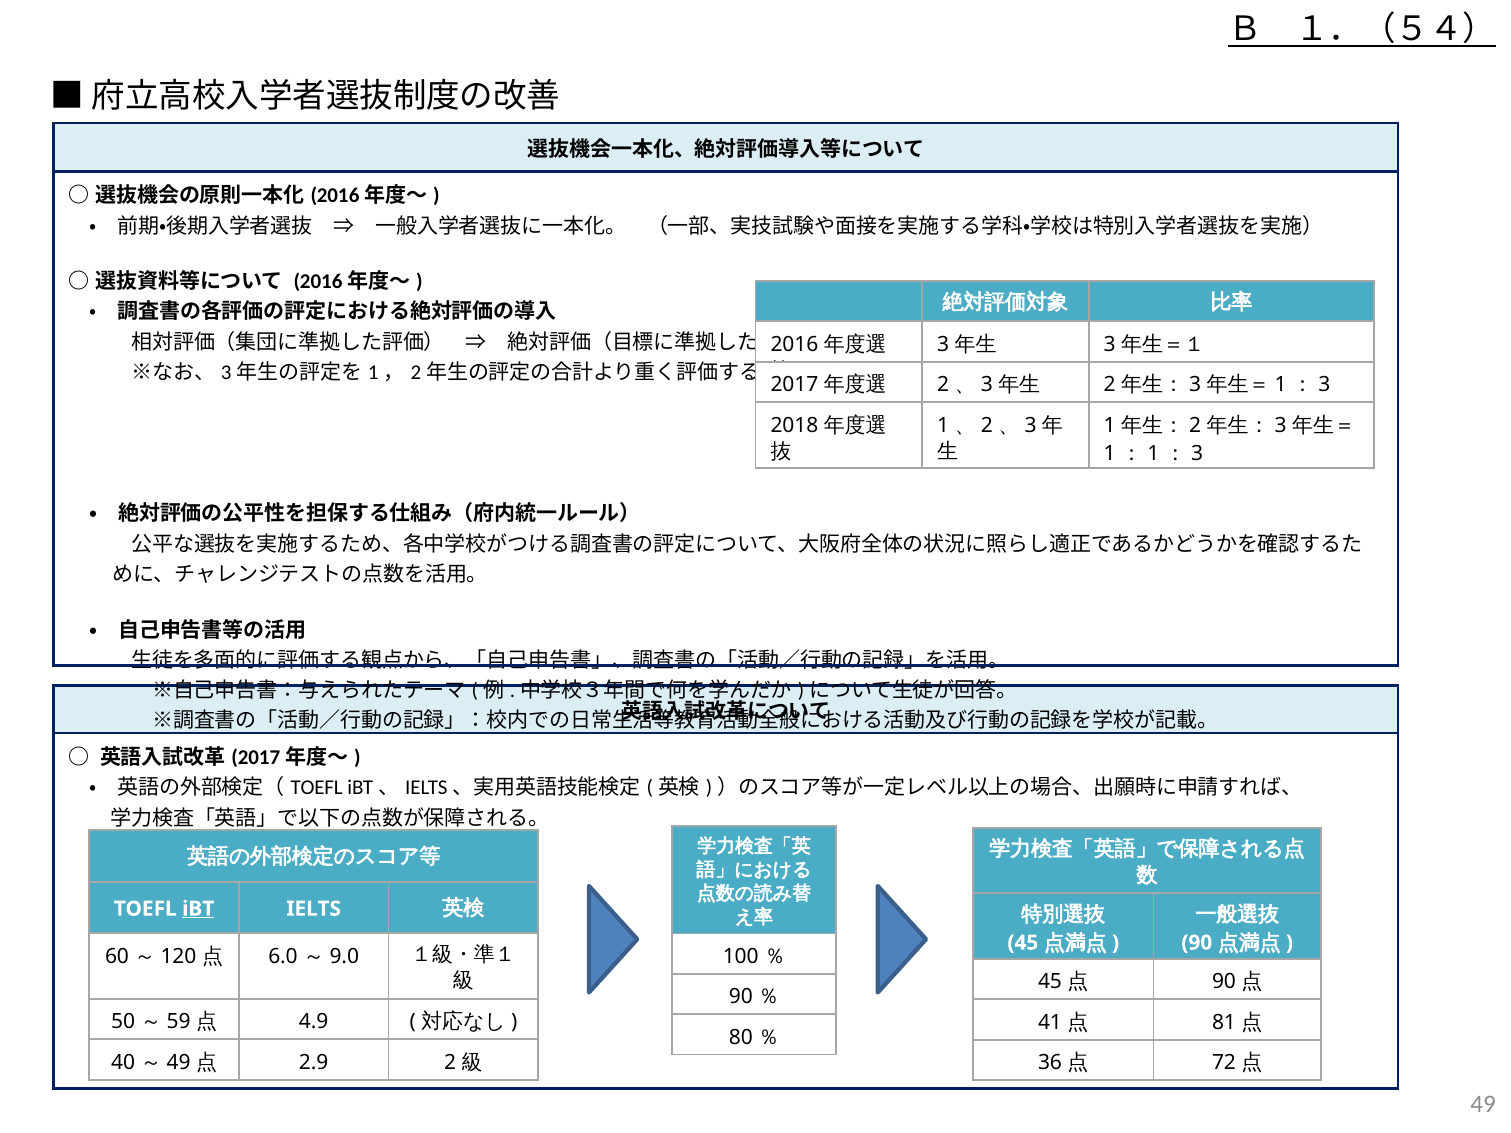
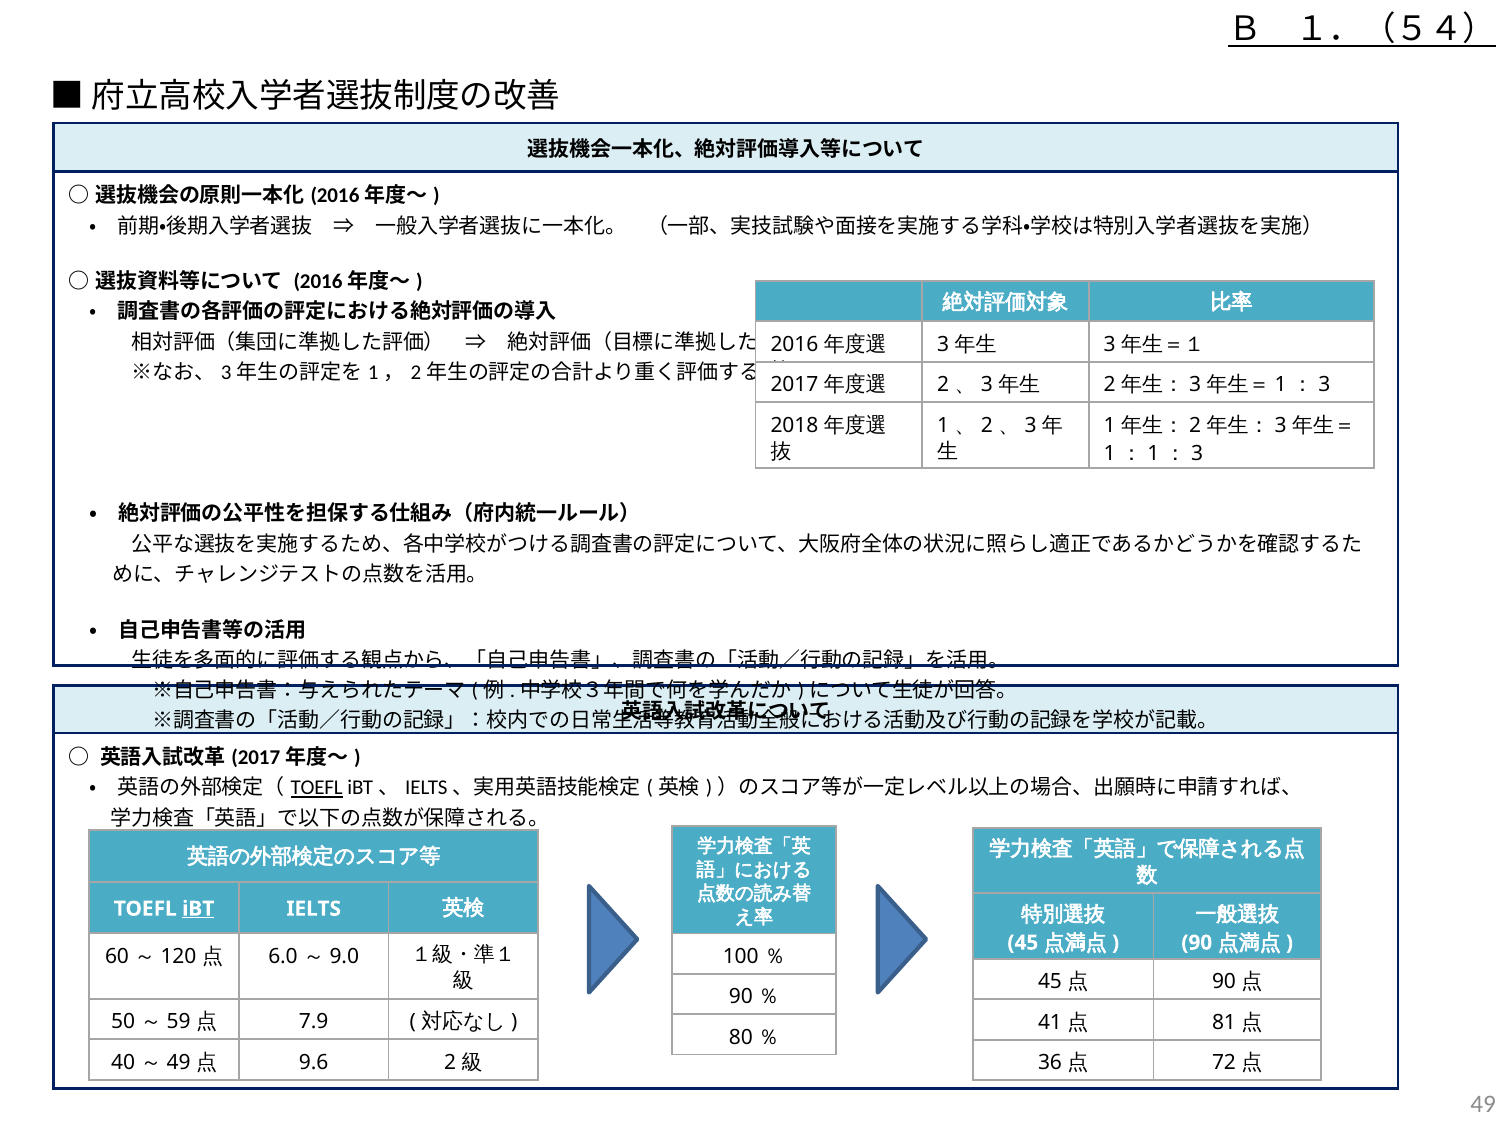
TOEFL underline: none -> present (317, 788)
4.9: 4.9 -> 7.9 (314, 1022)
2.9: 2.9 -> 9.6 (314, 1063)
